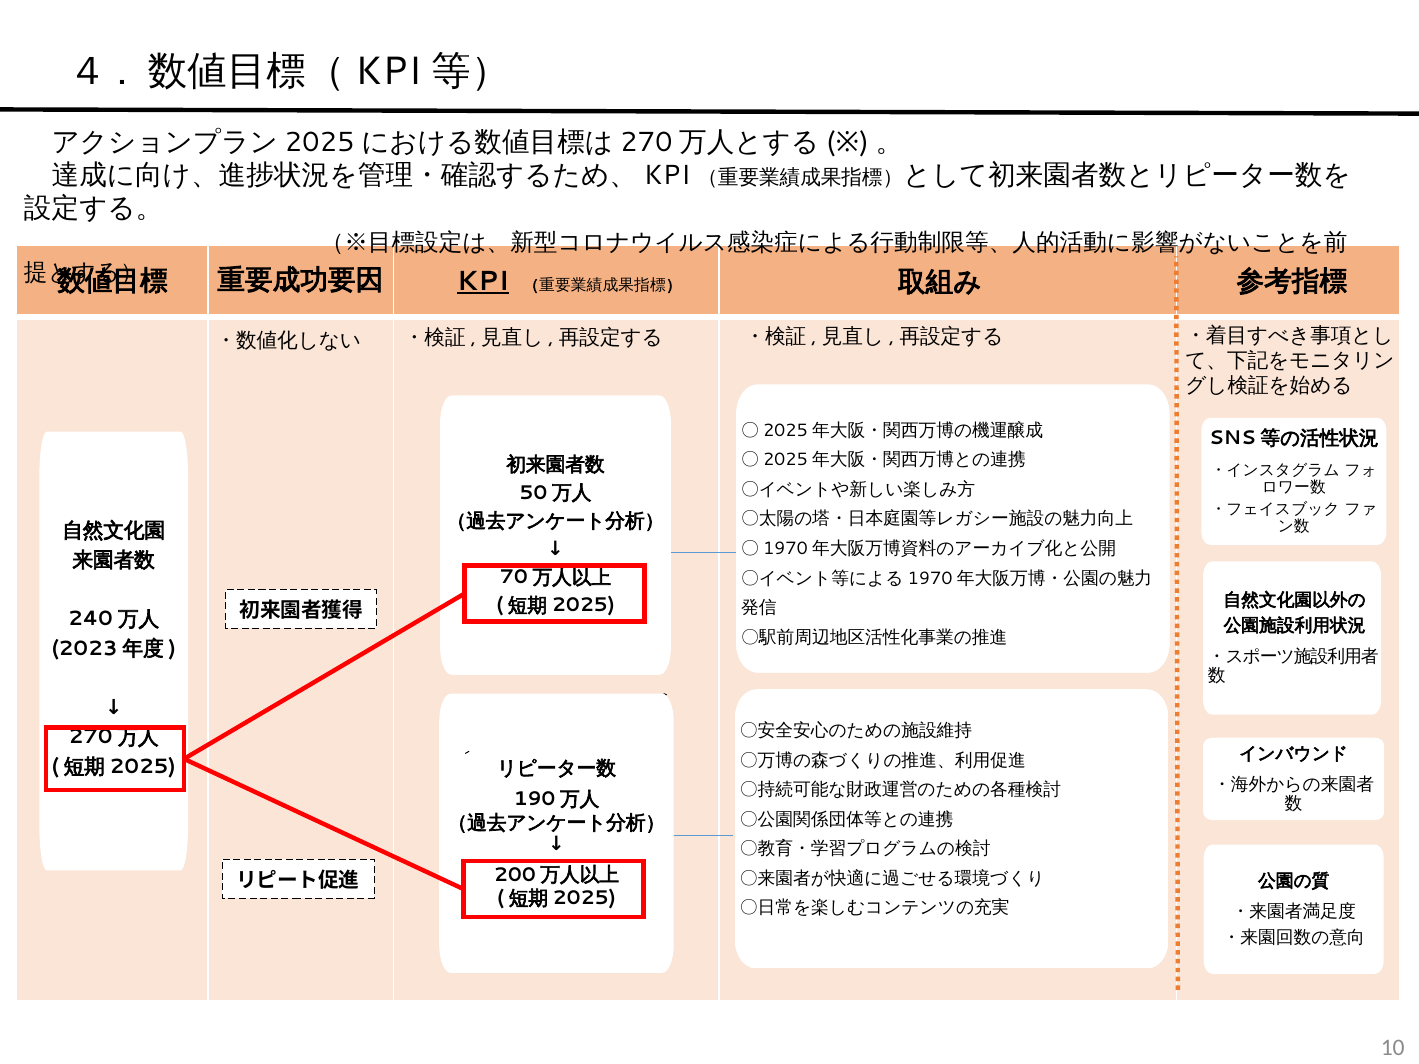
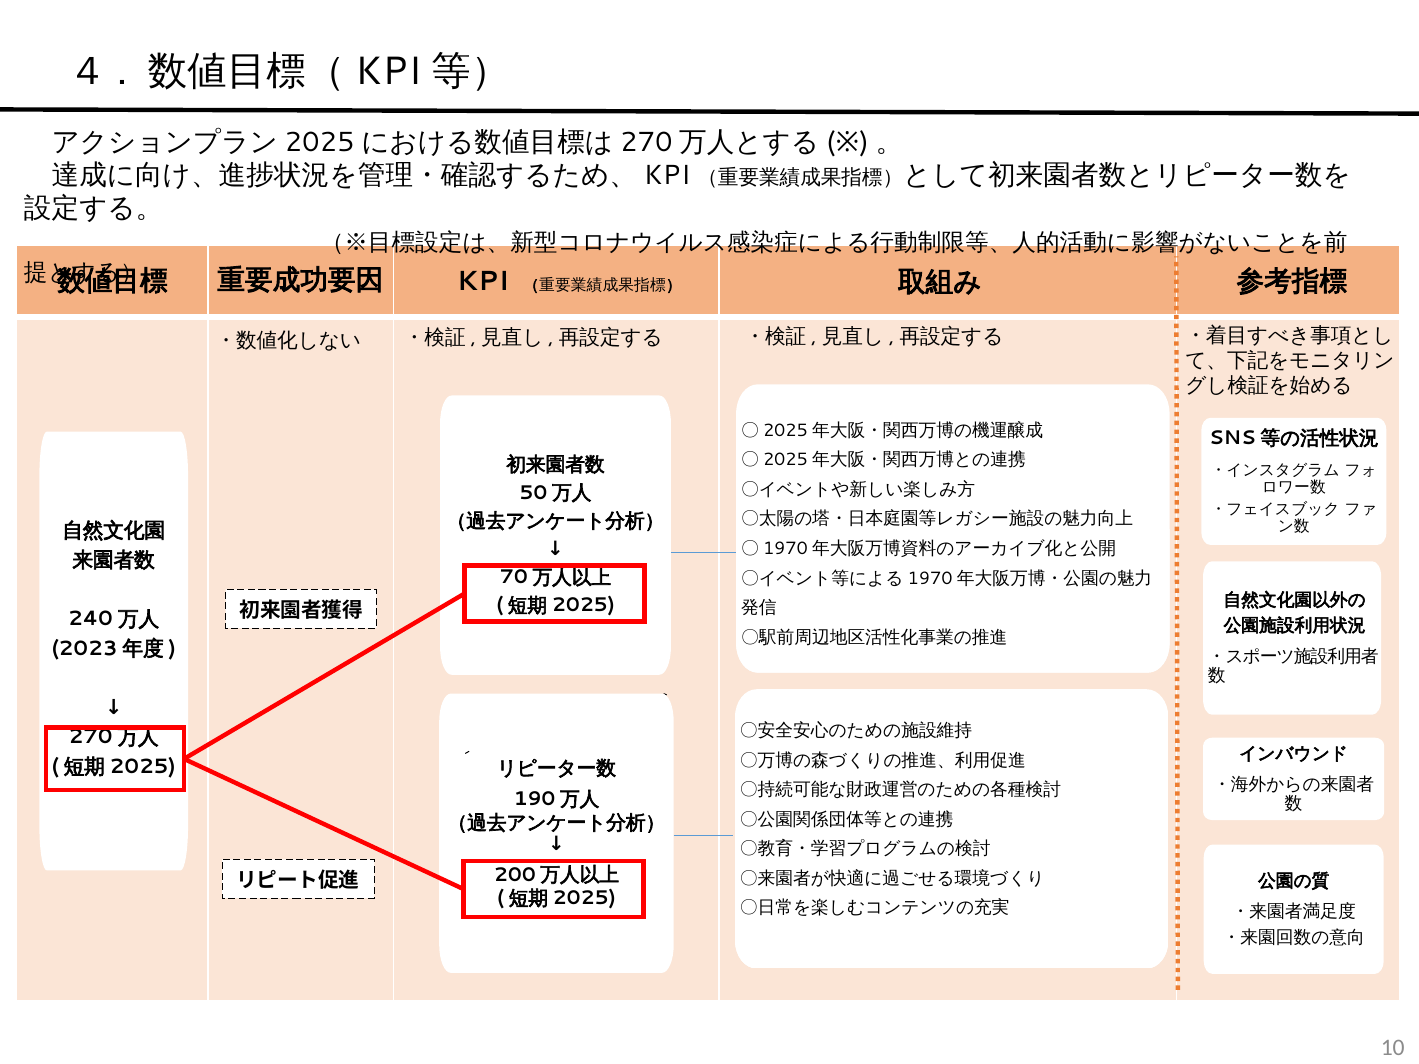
KPI underline: present -> none (483, 281)
